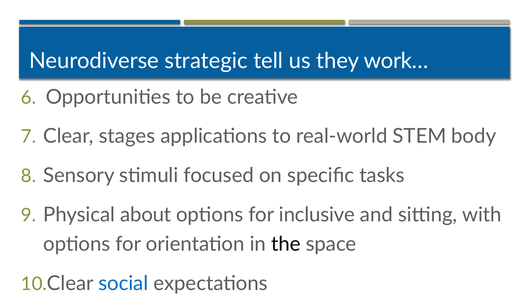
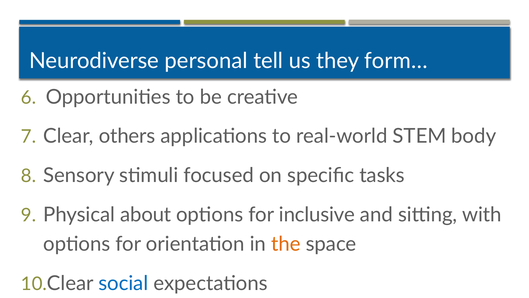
strategic: strategic -> personal (206, 61)
work…: work… -> form… (396, 61)
stages: stages -> others (127, 136)
the colour: black -> orange (286, 244)
